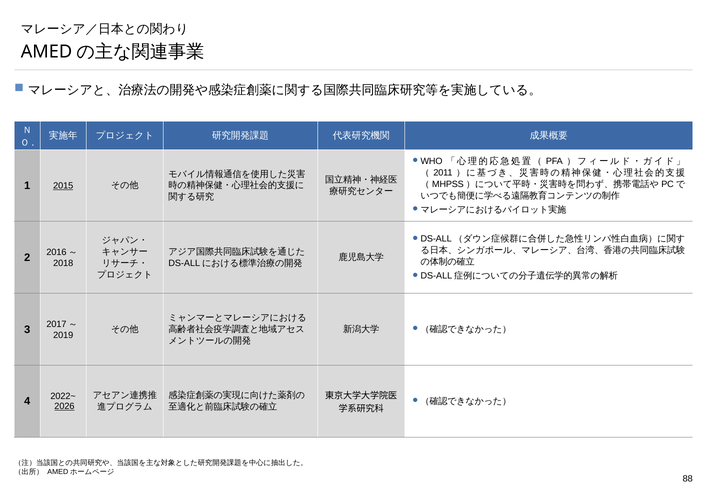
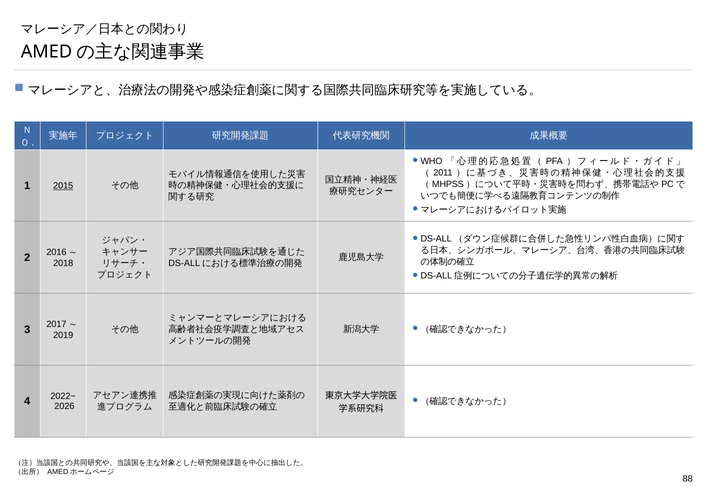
2026 underline: present -> none (64, 407)
